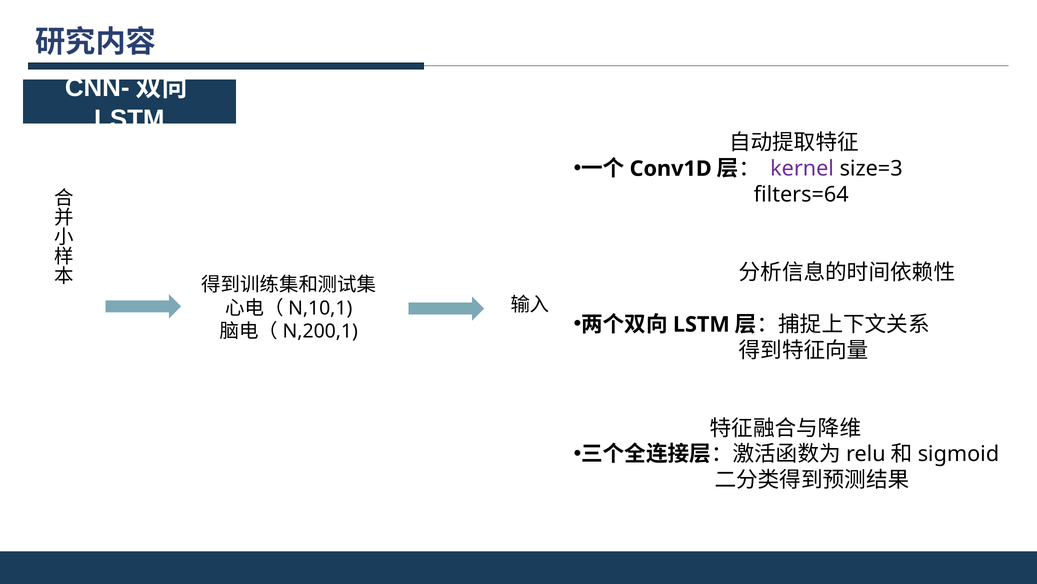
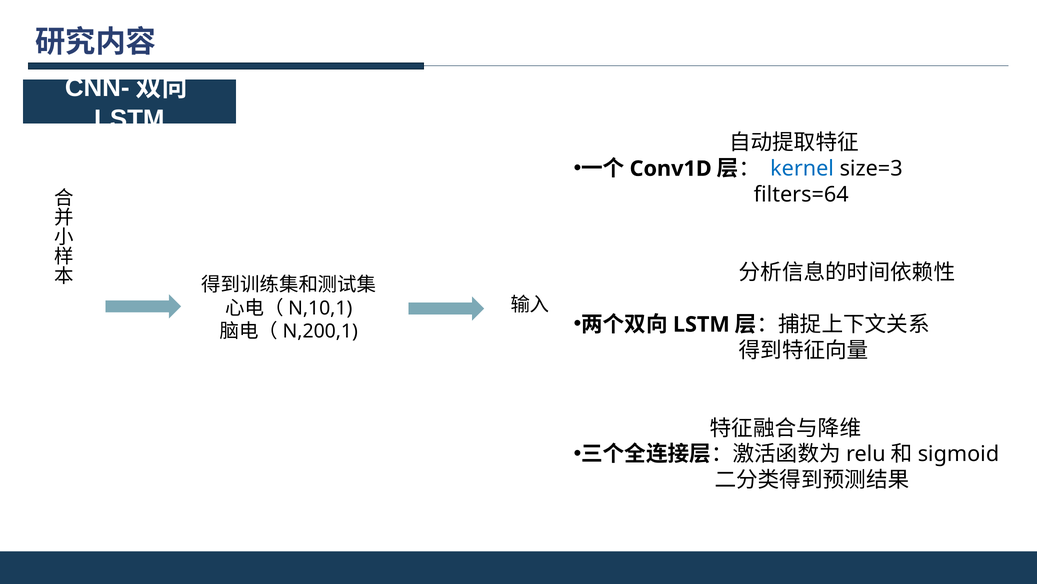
kernel colour: purple -> blue (802, 169)
